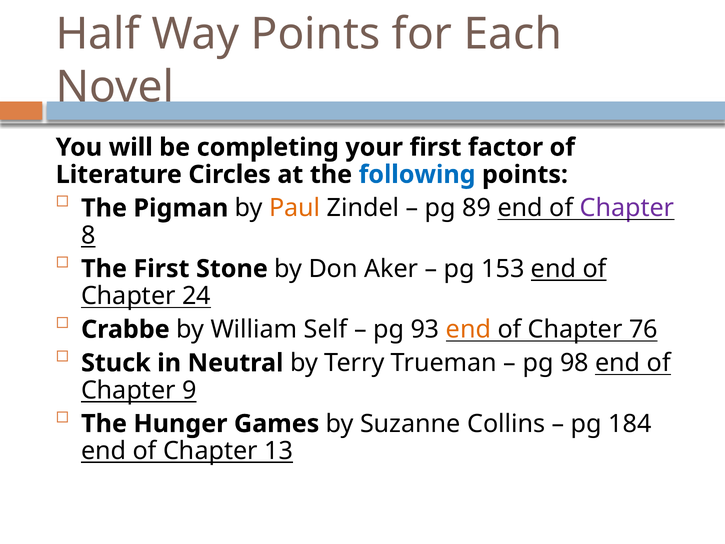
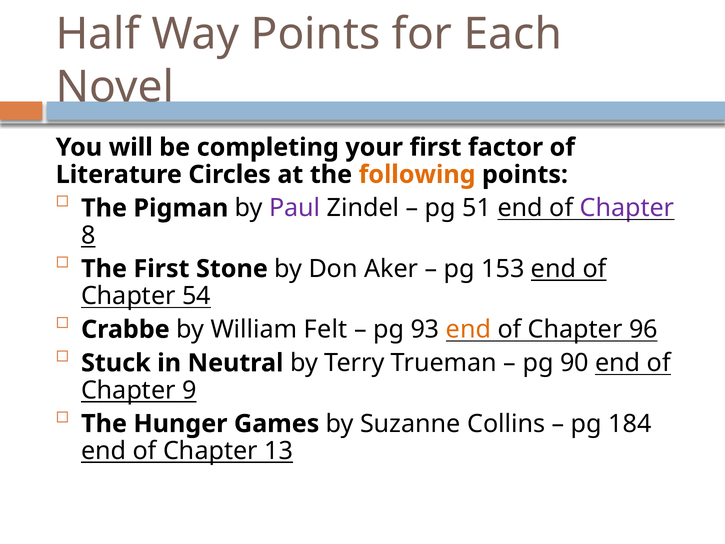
following colour: blue -> orange (417, 174)
Paul colour: orange -> purple (295, 208)
89: 89 -> 51 (477, 208)
24: 24 -> 54 (196, 296)
Self: Self -> Felt (326, 329)
76: 76 -> 96 (643, 329)
98: 98 -> 90 (574, 363)
